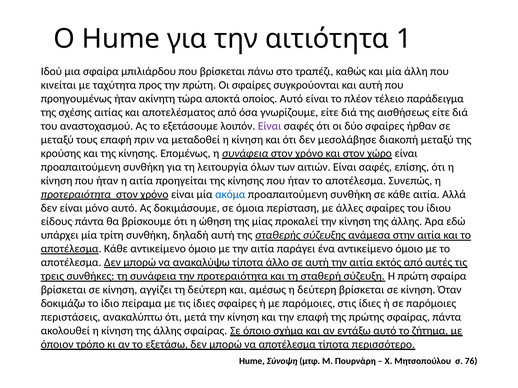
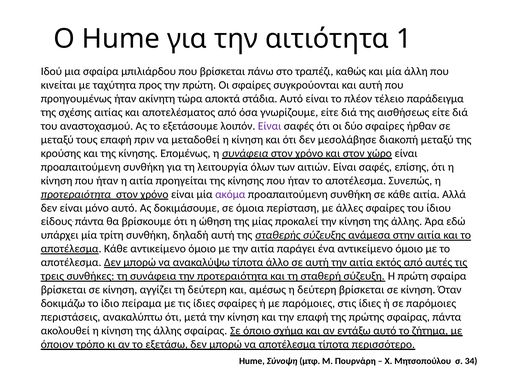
οποίος: οποίος -> στάδια (260, 99)
ακόμα colour: blue -> purple (230, 194)
76: 76 -> 34 (471, 362)
